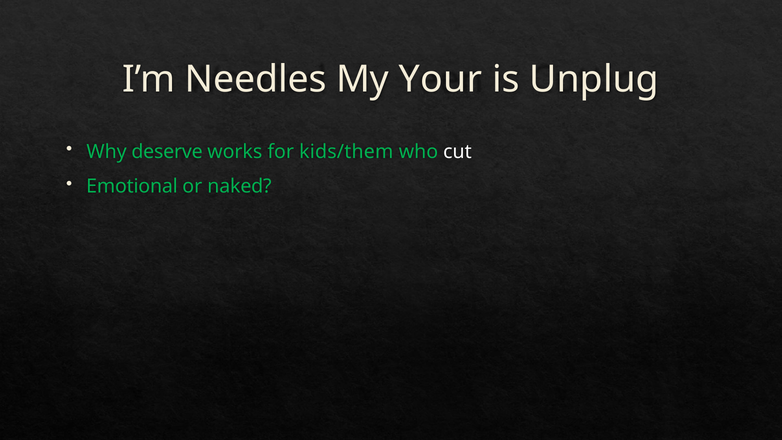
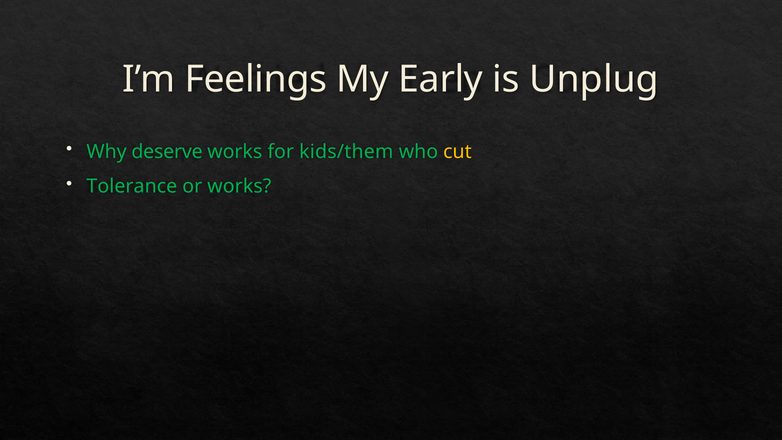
Needles: Needles -> Feelings (256, 79)
Your: Your -> Early (441, 79)
cut colour: white -> yellow (457, 152)
Emotional: Emotional -> Tolerance (132, 186)
or naked: naked -> works (239, 186)
